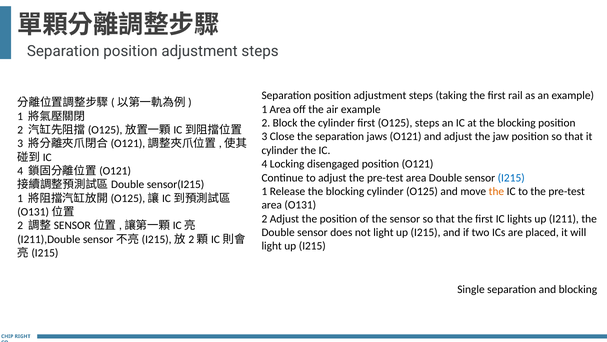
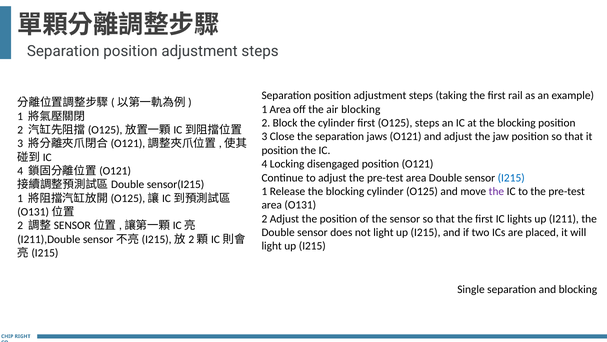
air example: example -> blocking (361, 109)
cylinder: cylinder -> position (280, 150)
the colour: orange -> purple (496, 191)
